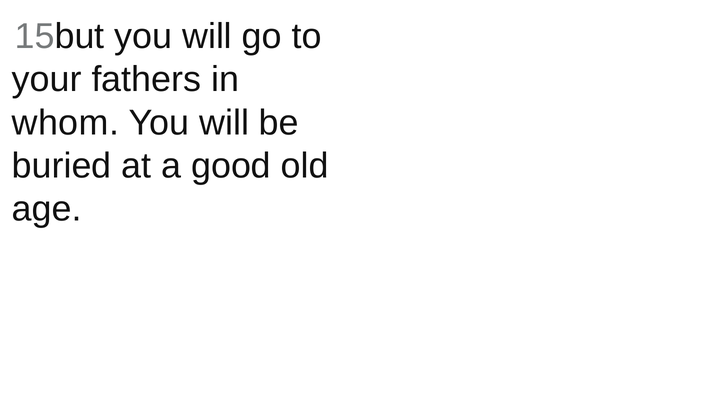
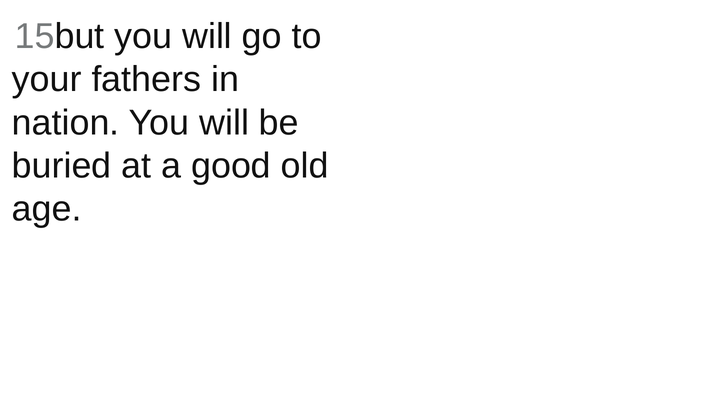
whom: whom -> nation (66, 123)
